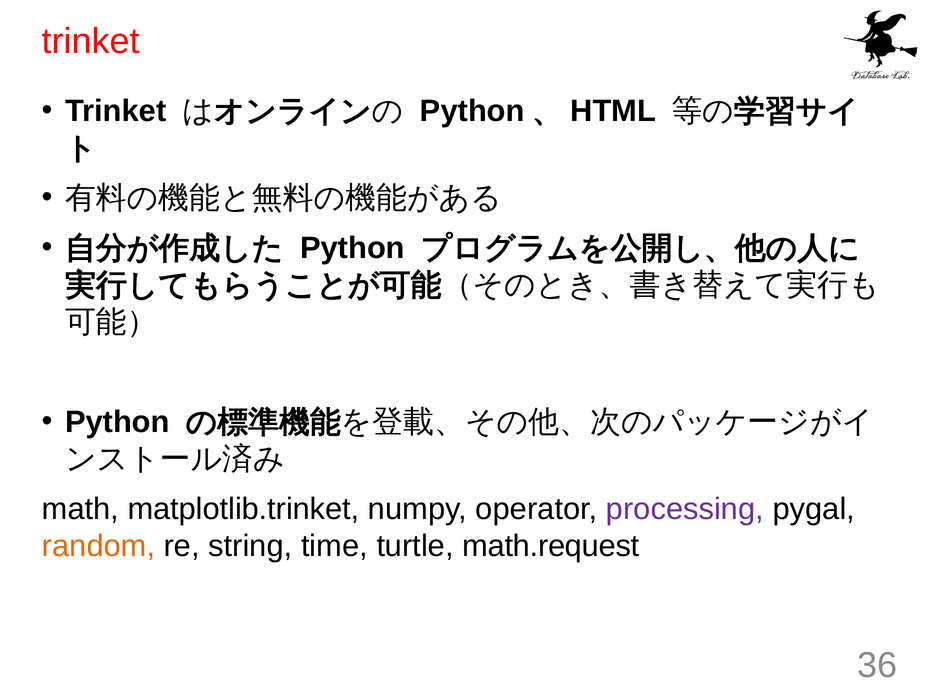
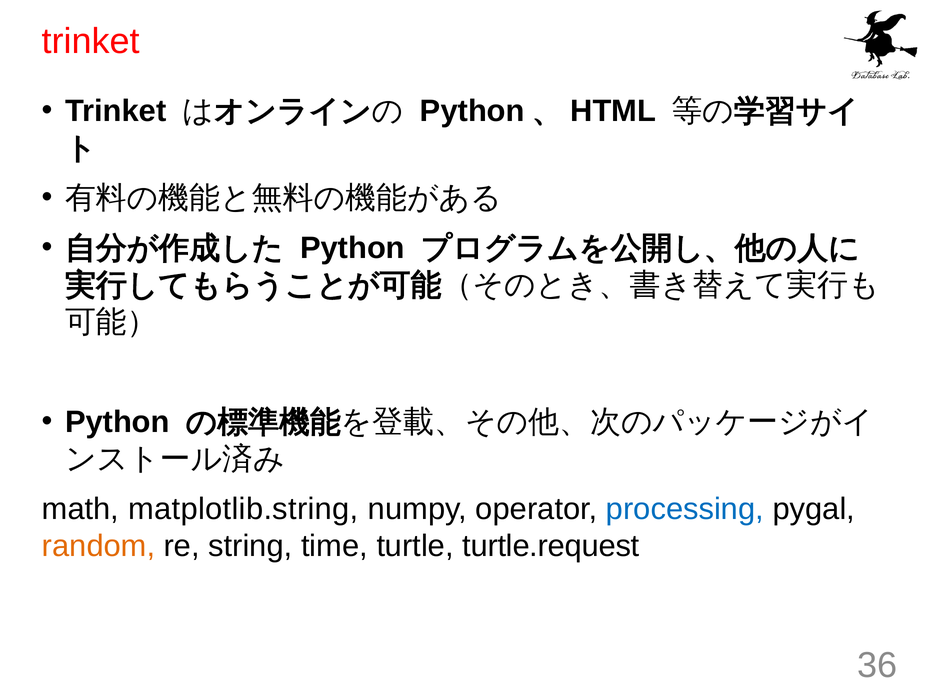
matplotlib.trinket: matplotlib.trinket -> matplotlib.string (243, 509)
processing colour: purple -> blue (685, 509)
math.request: math.request -> turtle.request (551, 546)
